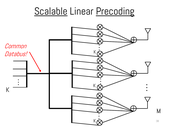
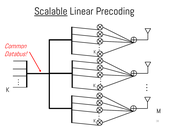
Precoding underline: present -> none (115, 11)
